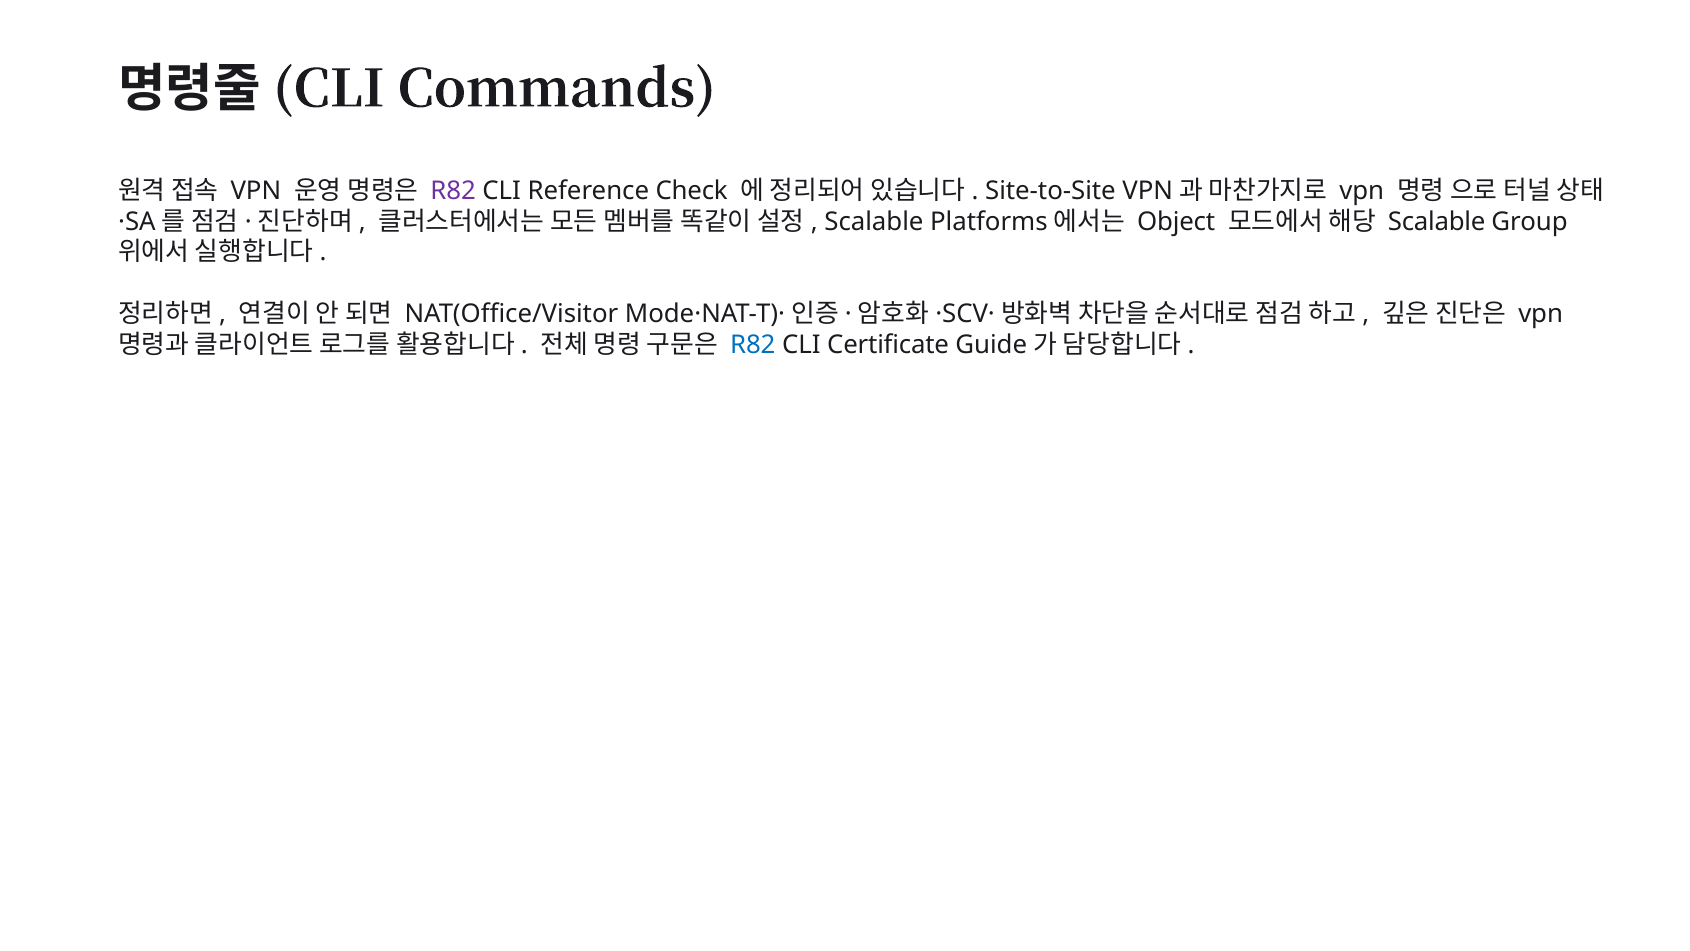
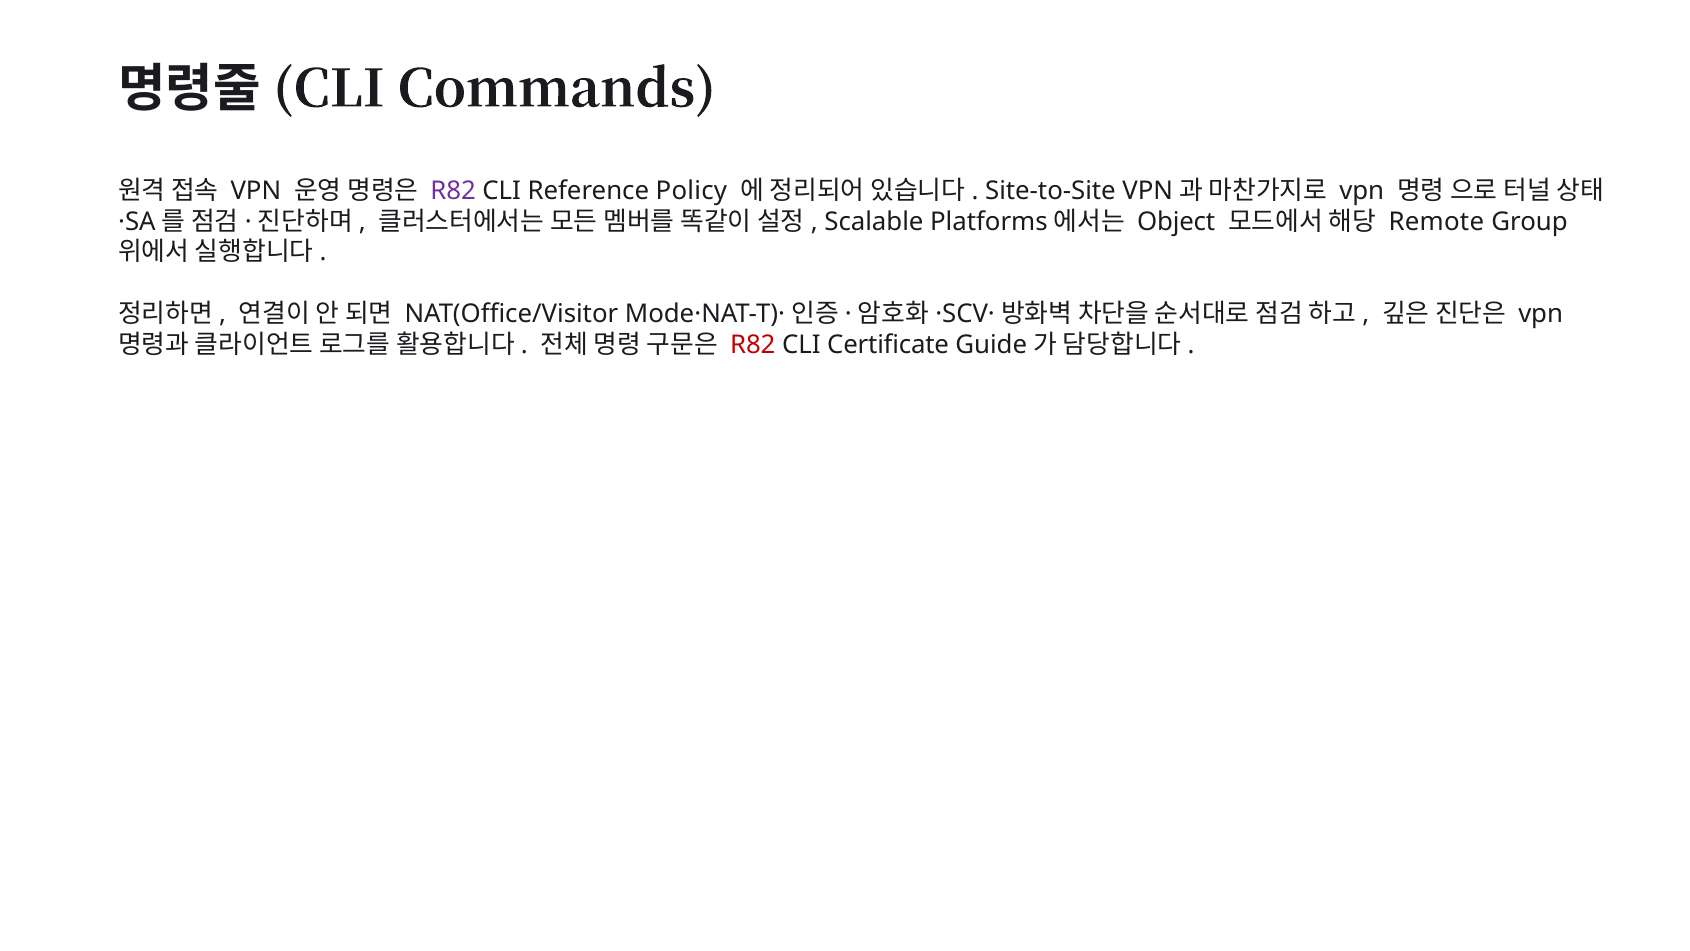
Check: Check -> Policy (691, 190)
Scalable: Scalable -> Remote (1436, 221)
R82 colour: blue -> red (753, 345)
